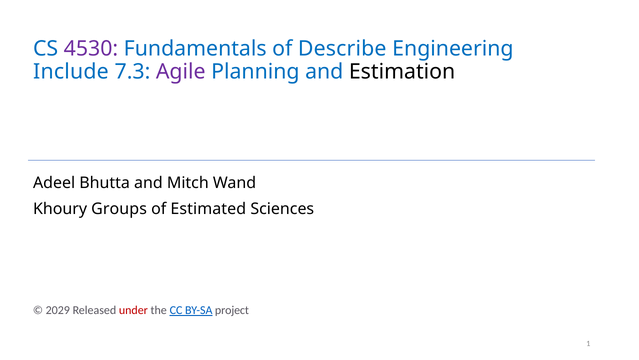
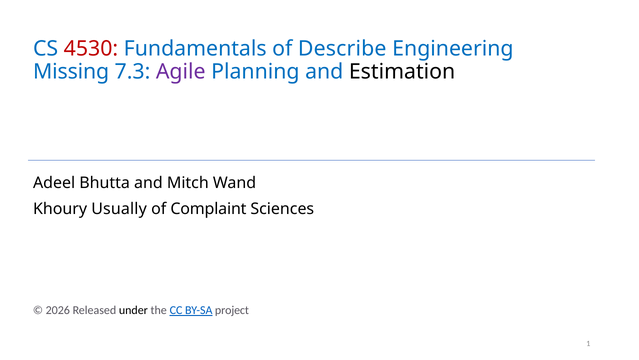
4530 colour: purple -> red (91, 49)
Include: Include -> Missing (71, 72)
Groups: Groups -> Usually (119, 209)
Estimated: Estimated -> Complaint (208, 209)
2029: 2029 -> 2026 (58, 310)
under colour: red -> black (133, 310)
